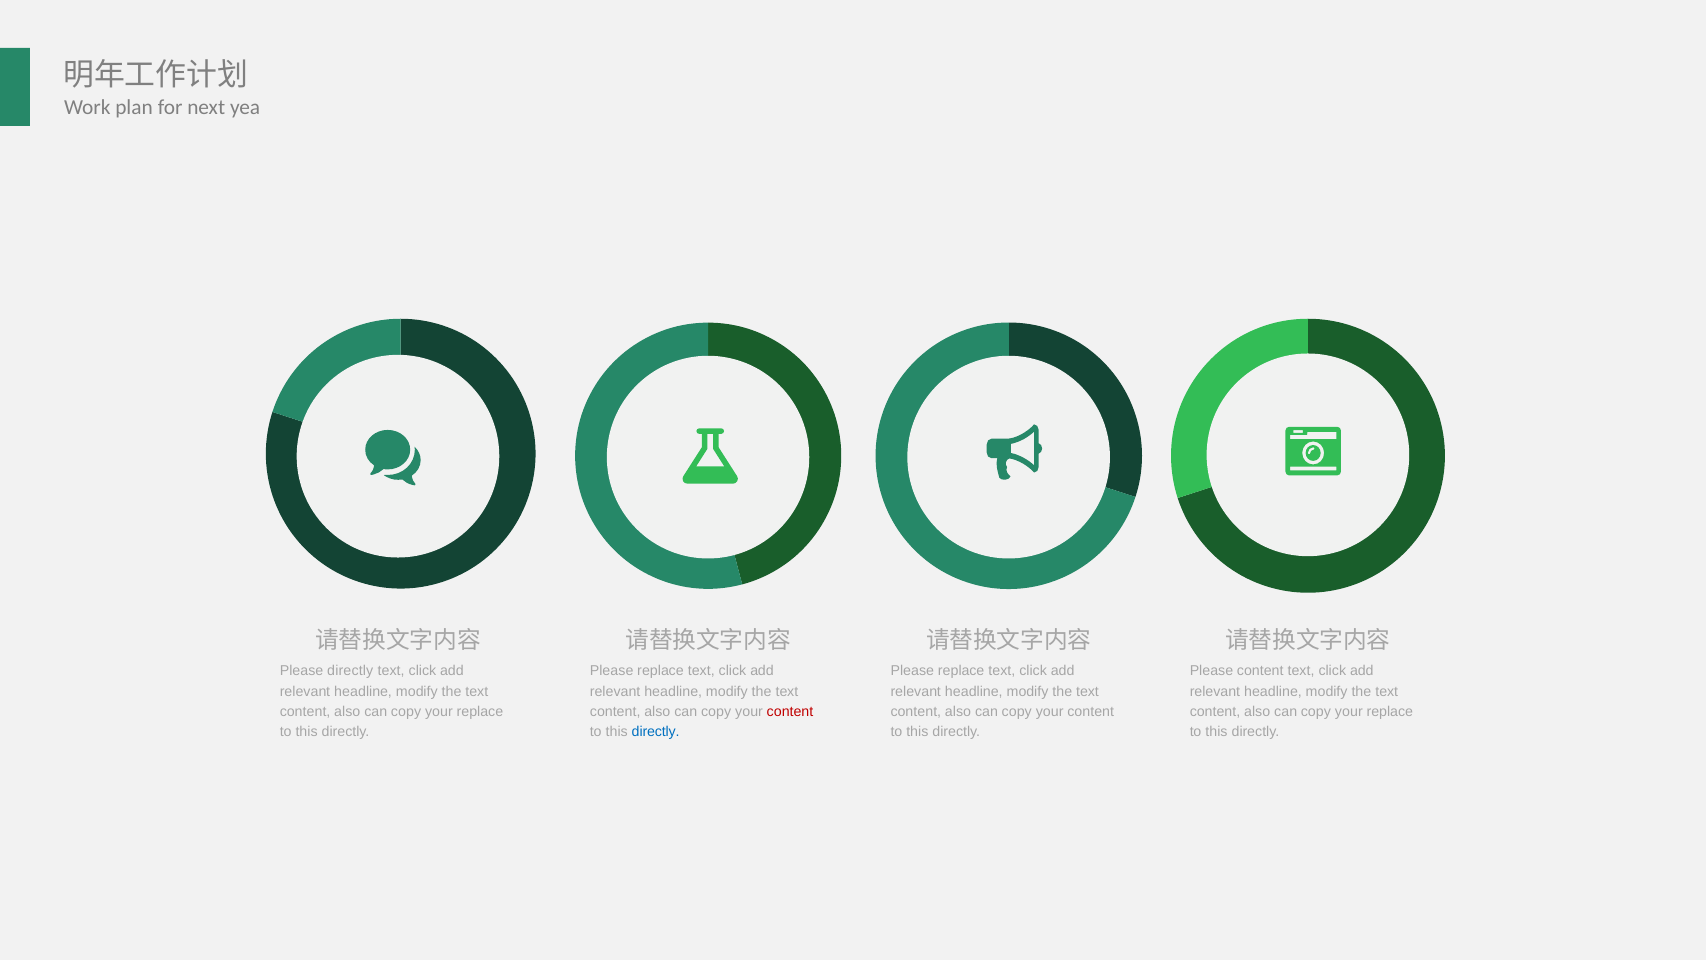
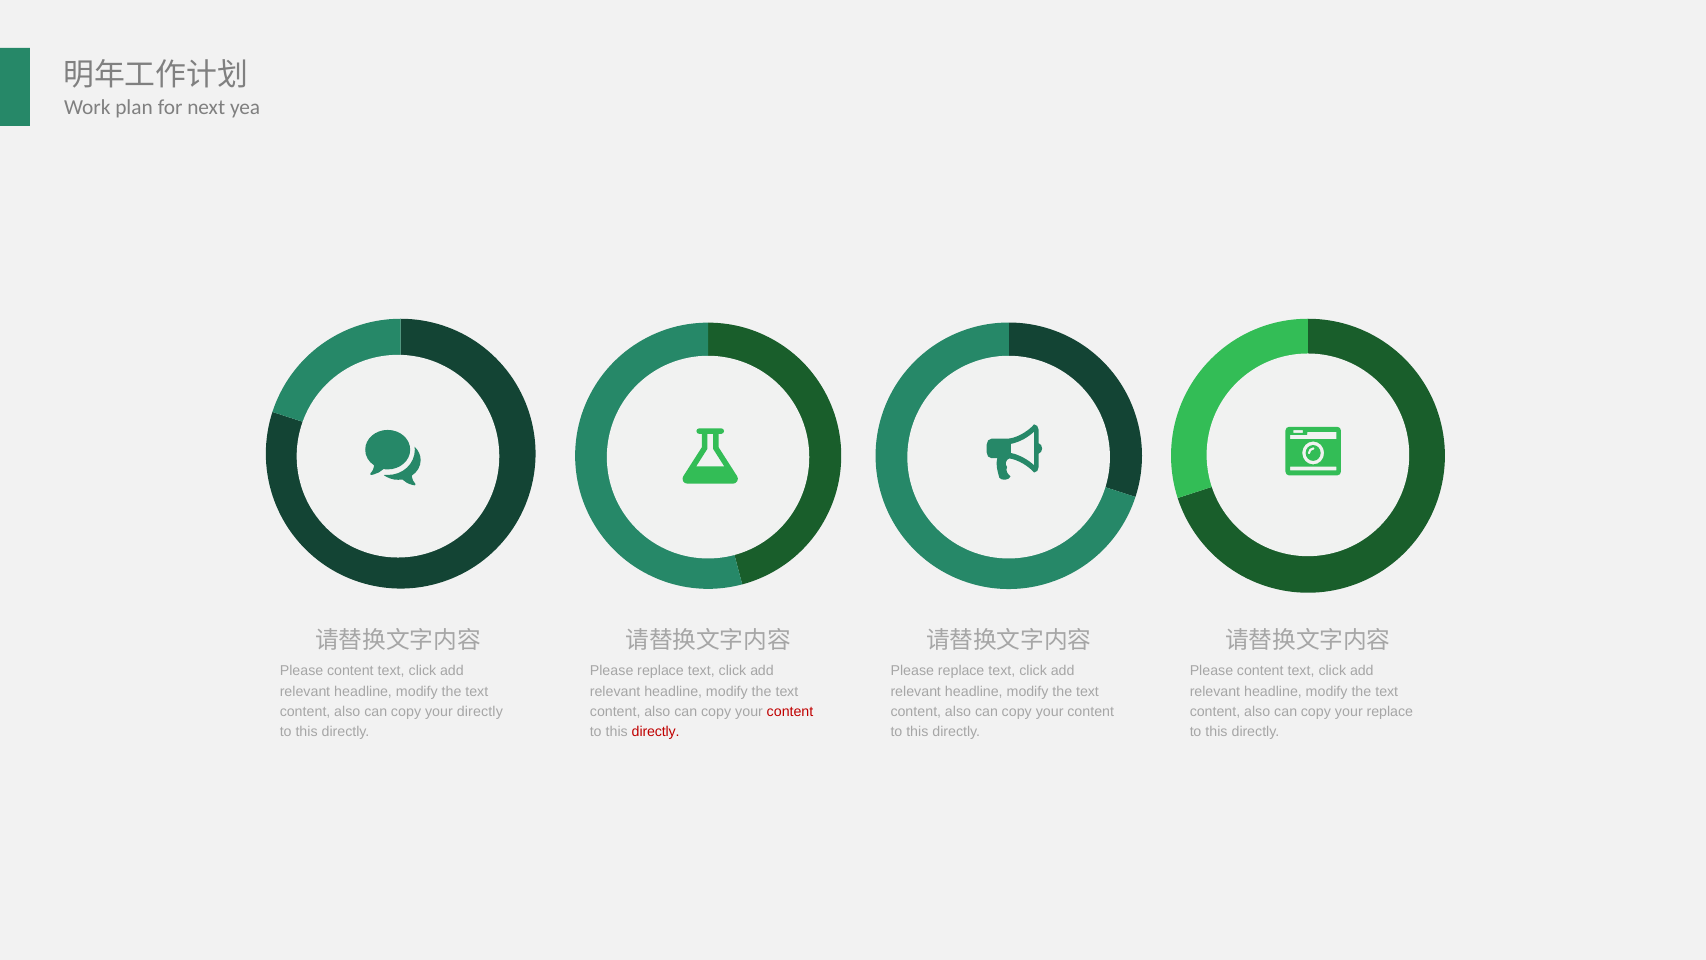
directly: directly -> content (350, 671)
replace: replace -> directly (480, 712)
directly colour: blue -> red (656, 732)
